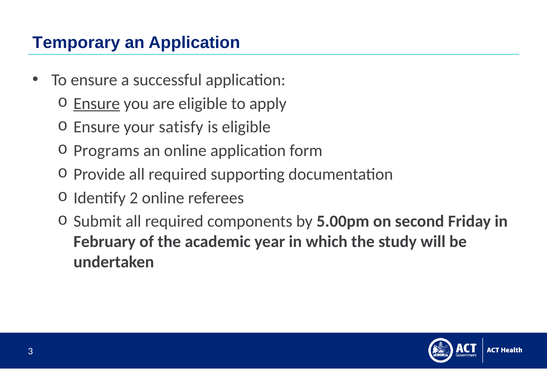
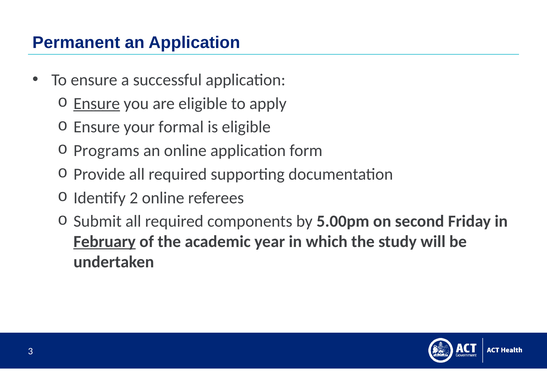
Temporary: Temporary -> Permanent (76, 43)
satisfy: satisfy -> formal (181, 127)
February underline: none -> present (105, 241)
